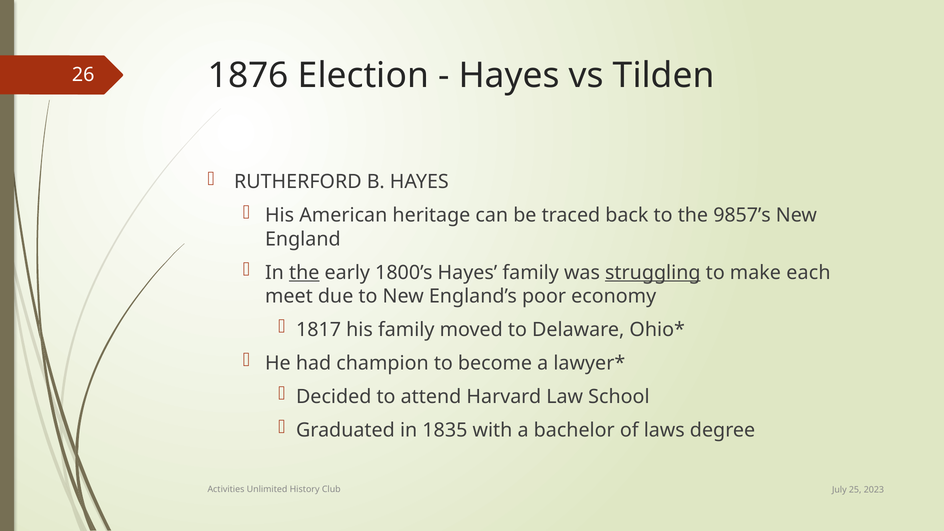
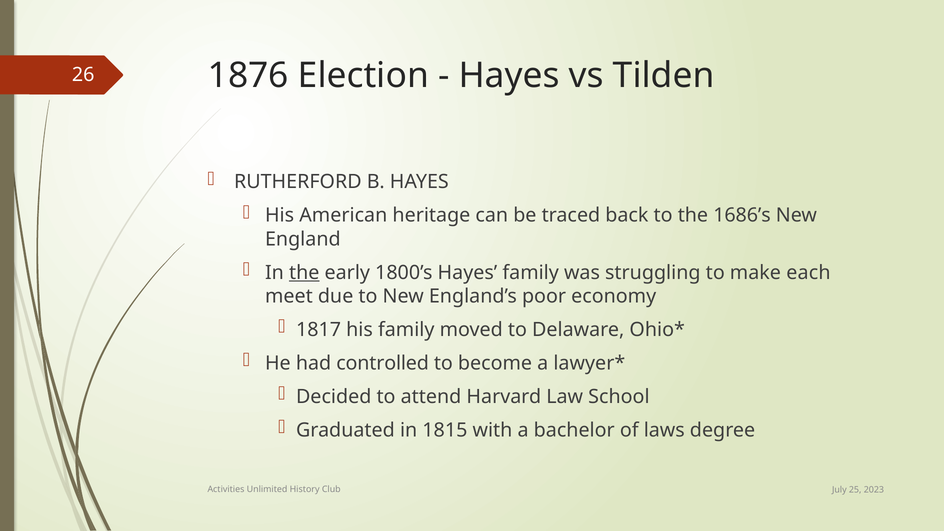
9857’s: 9857’s -> 1686’s (742, 215)
struggling underline: present -> none (653, 273)
champion: champion -> controlled (383, 363)
1835: 1835 -> 1815 (445, 430)
